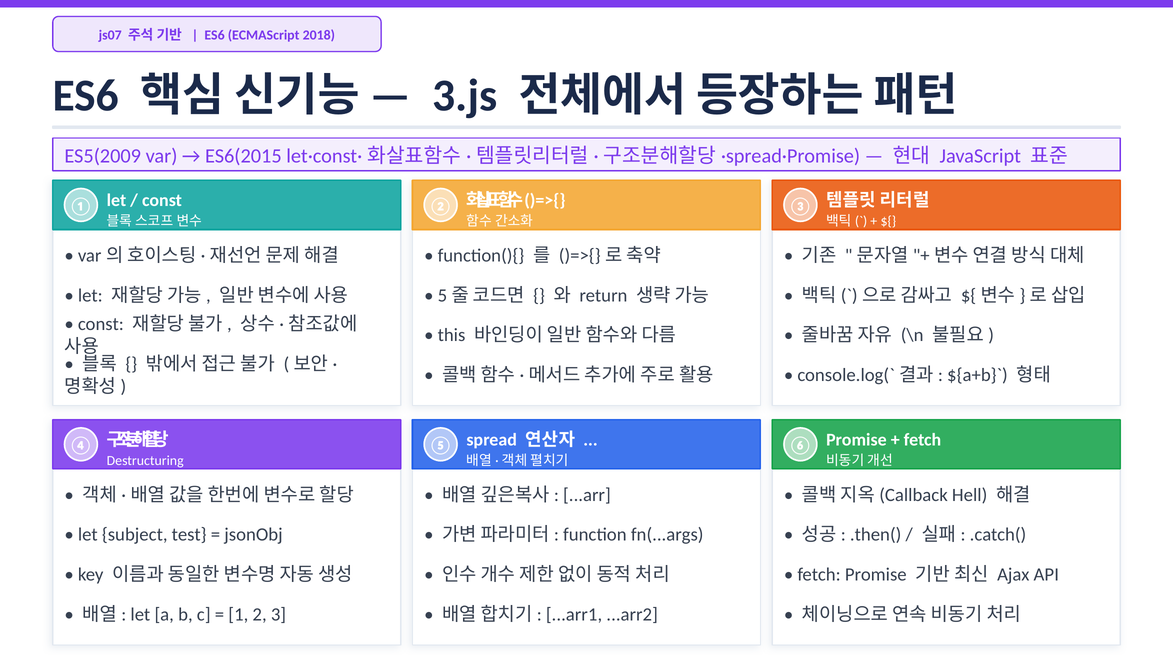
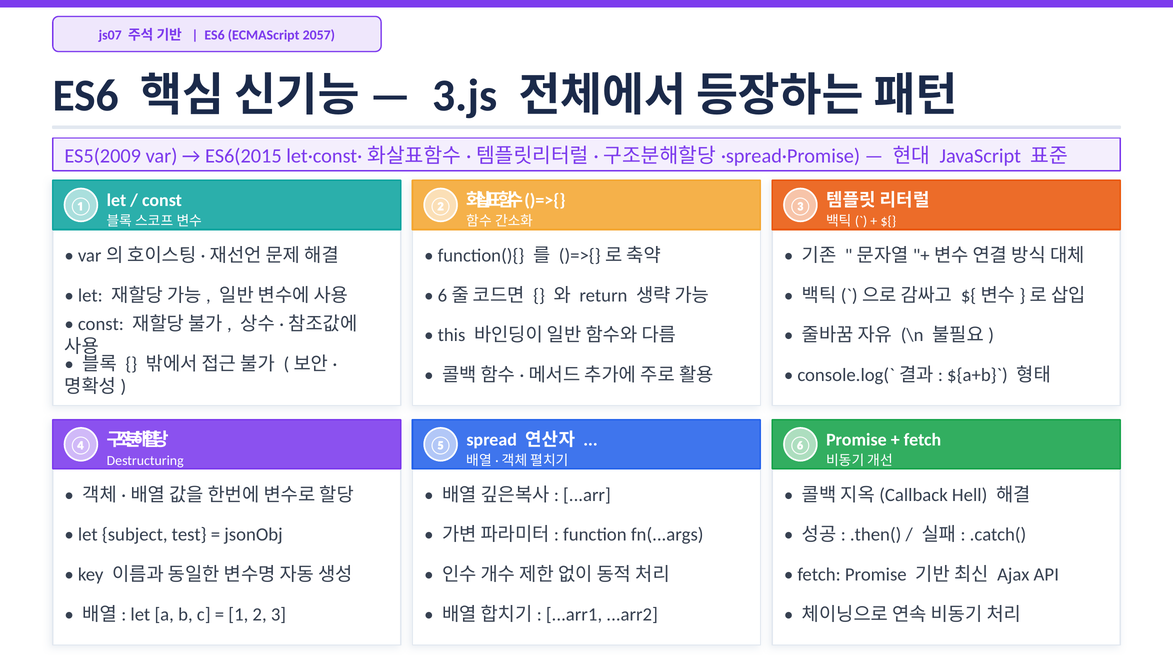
2018: 2018 -> 2057 (319, 35)
5: 5 -> 6 (442, 295)
